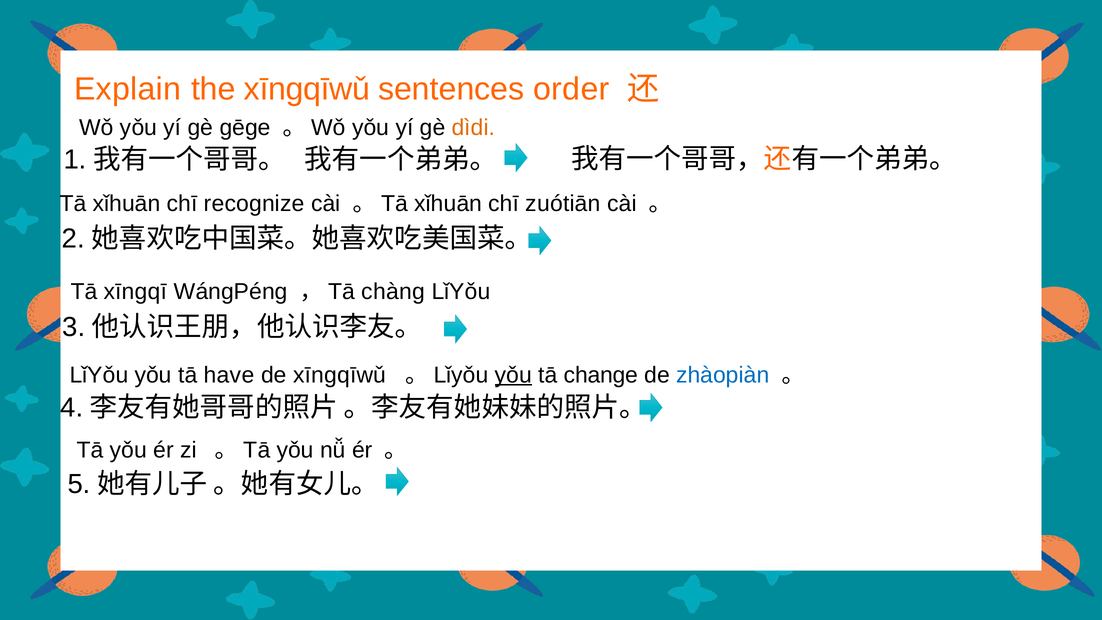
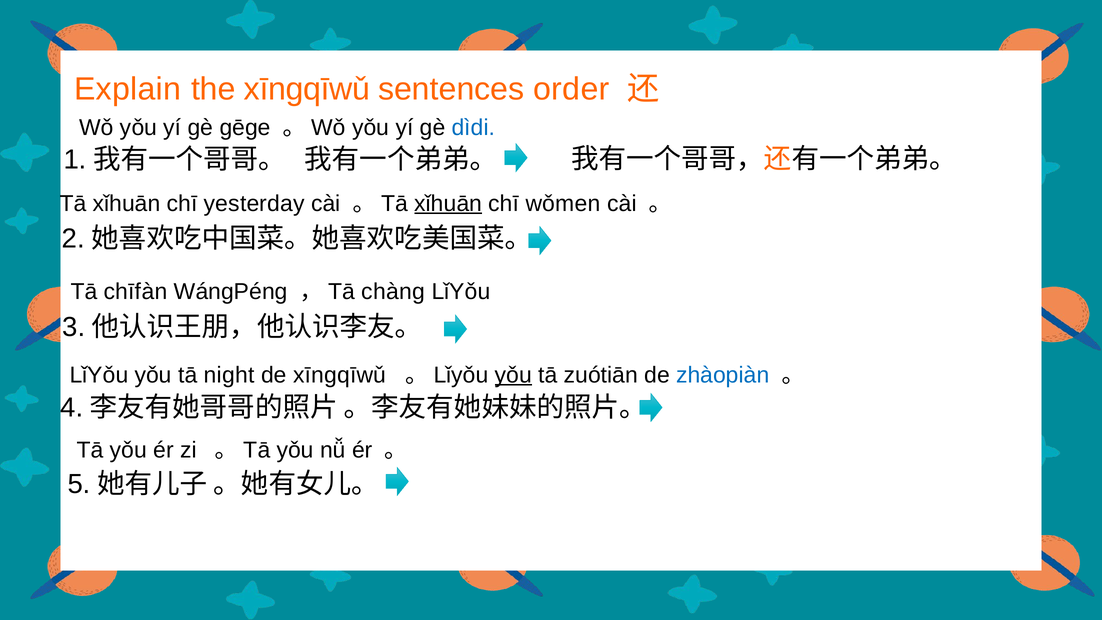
dìdi colour: orange -> blue (473, 128)
recognize: recognize -> yesterday (254, 203)
xǐhuān underline: none -> present (448, 203)
zuótiān: zuótiān -> wǒmen (563, 203)
xīngqī: xīngqī -> chīfàn (136, 292)
have: have -> night (229, 375)
change: change -> zuótiān (601, 375)
